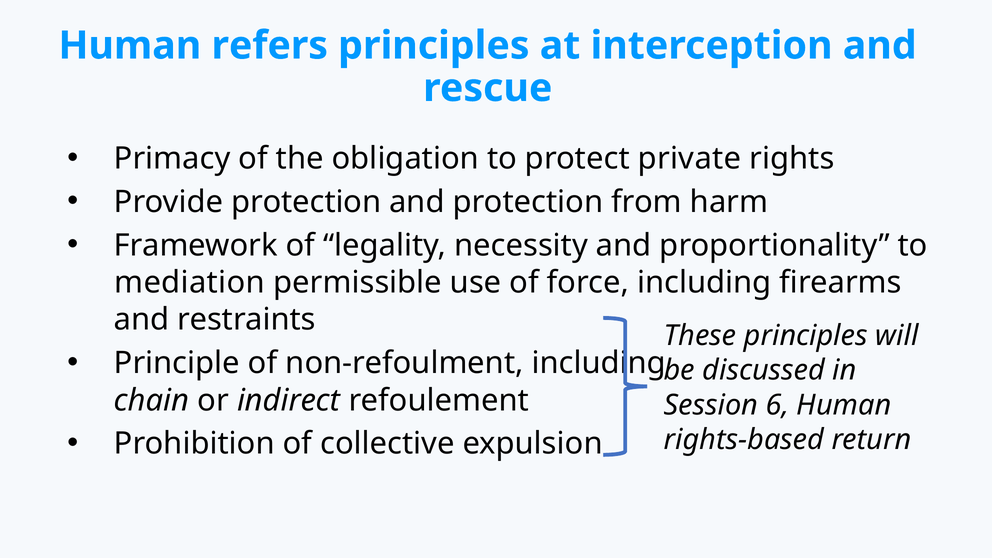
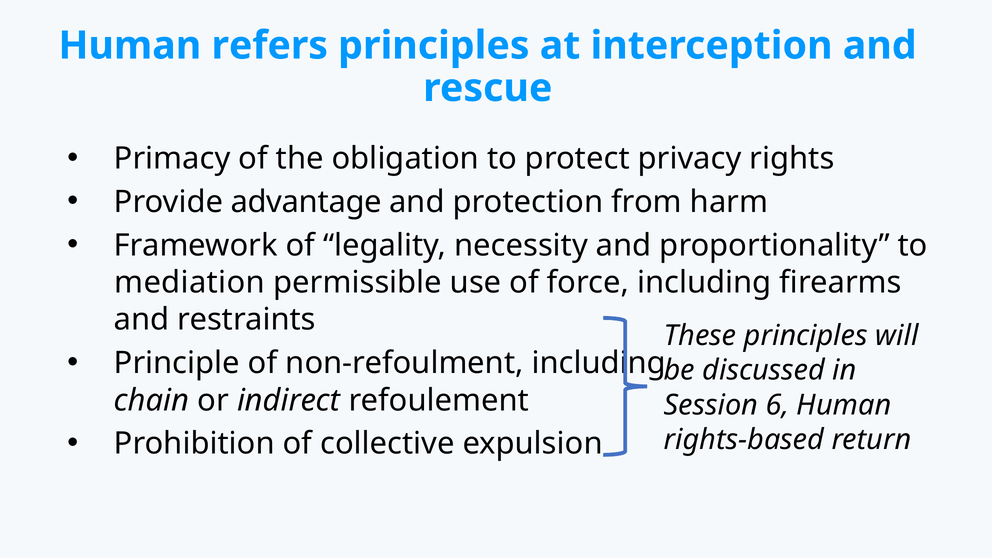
private: private -> privacy (690, 158)
Provide protection: protection -> advantage (306, 202)
